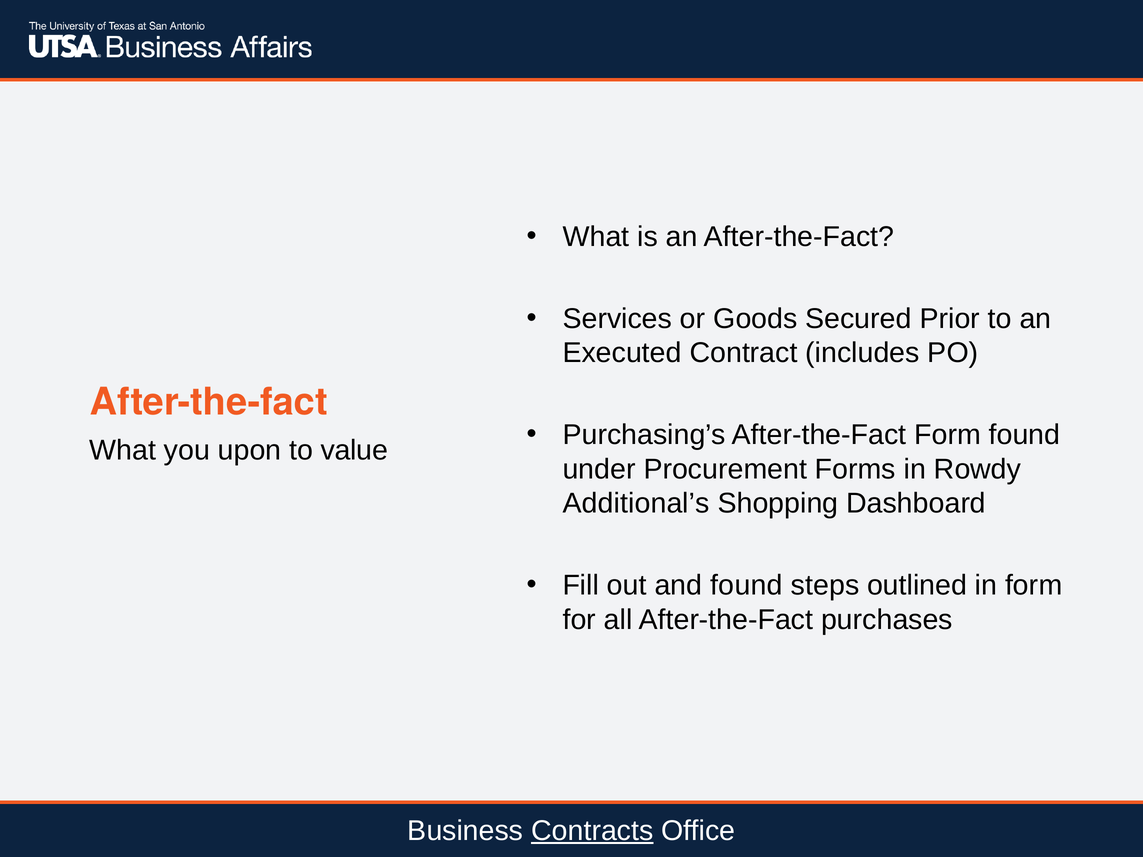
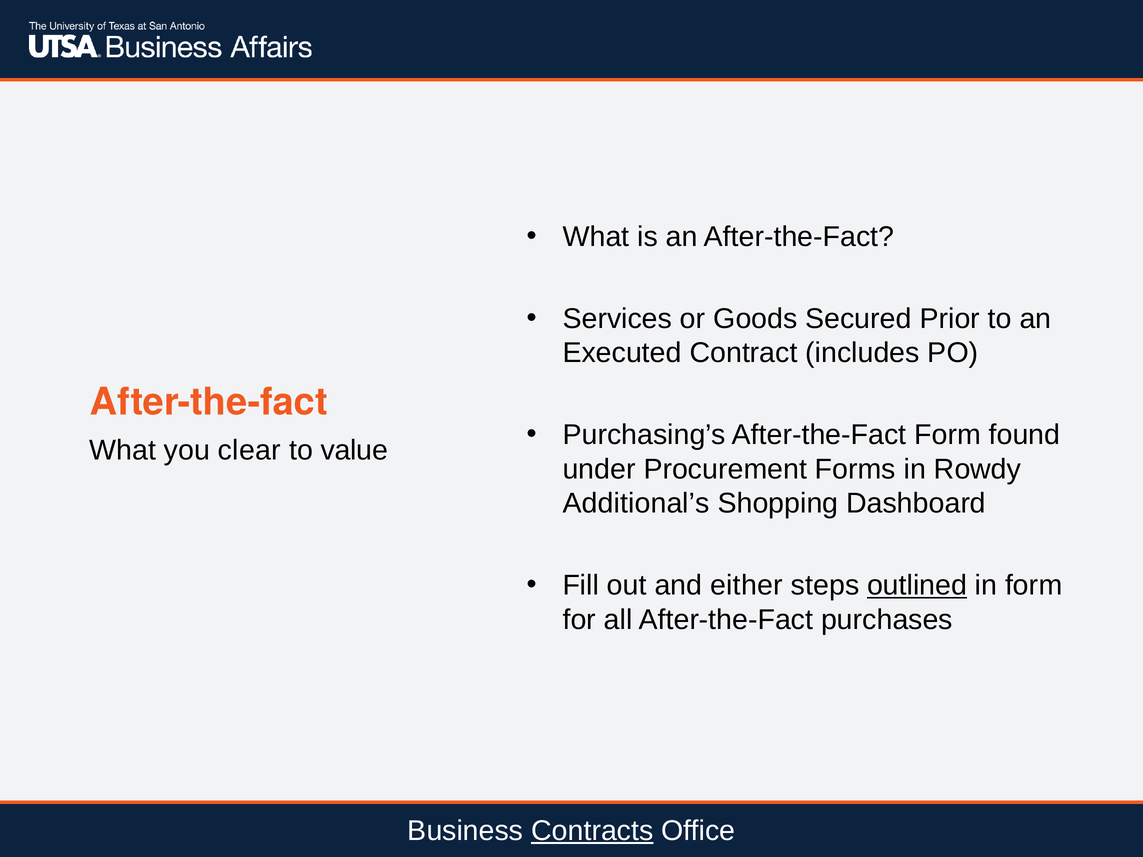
upon: upon -> clear (249, 450)
and found: found -> either (746, 586)
outlined underline: none -> present (917, 586)
